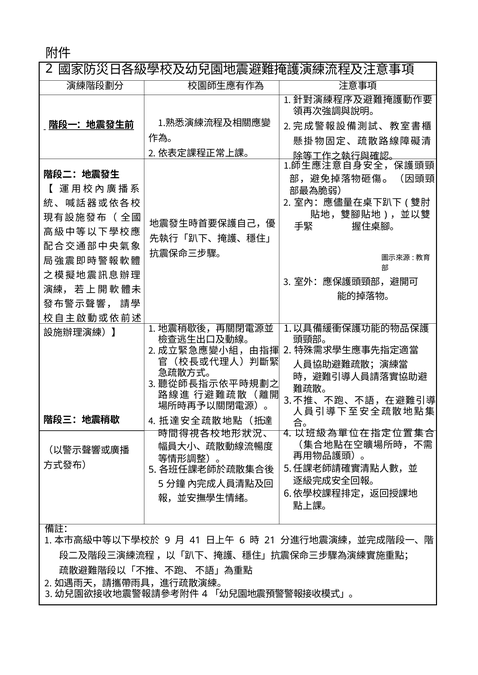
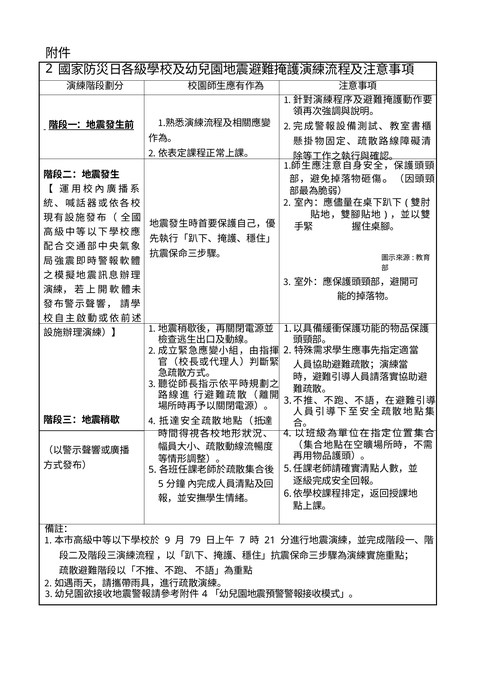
41: 41 -> 79 (195, 541)
6: 6 -> 7 (242, 541)
